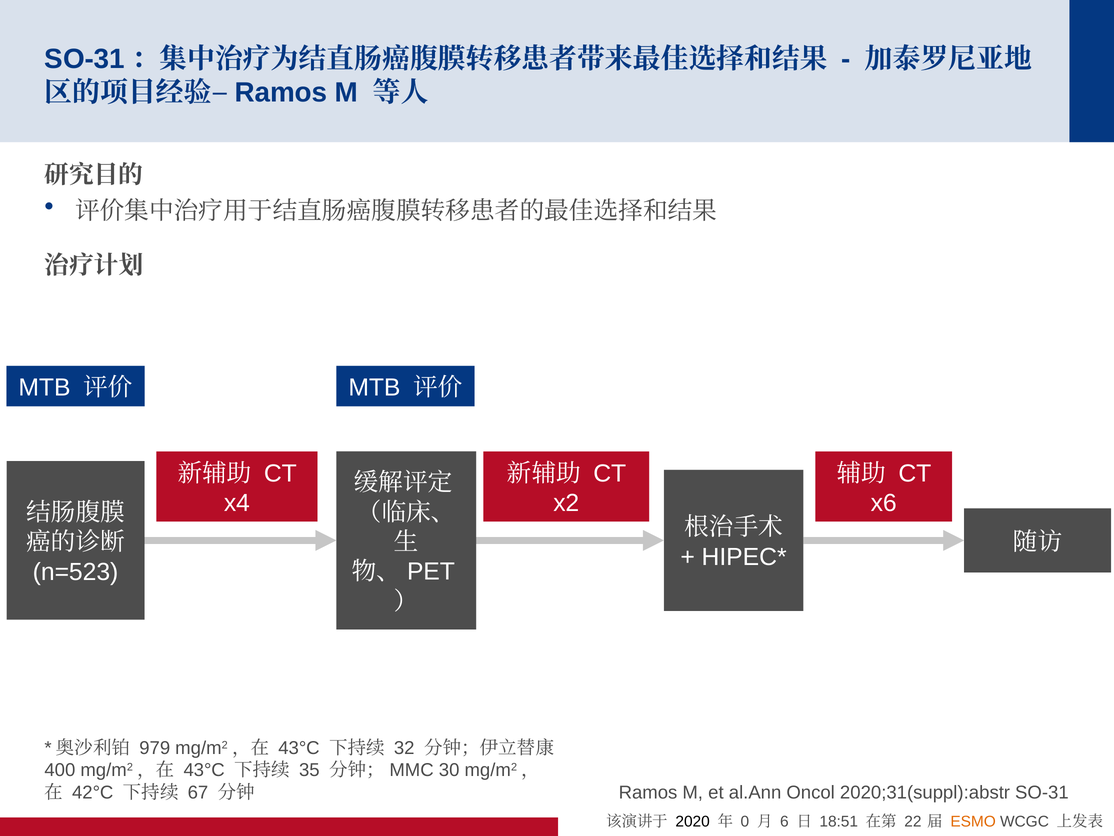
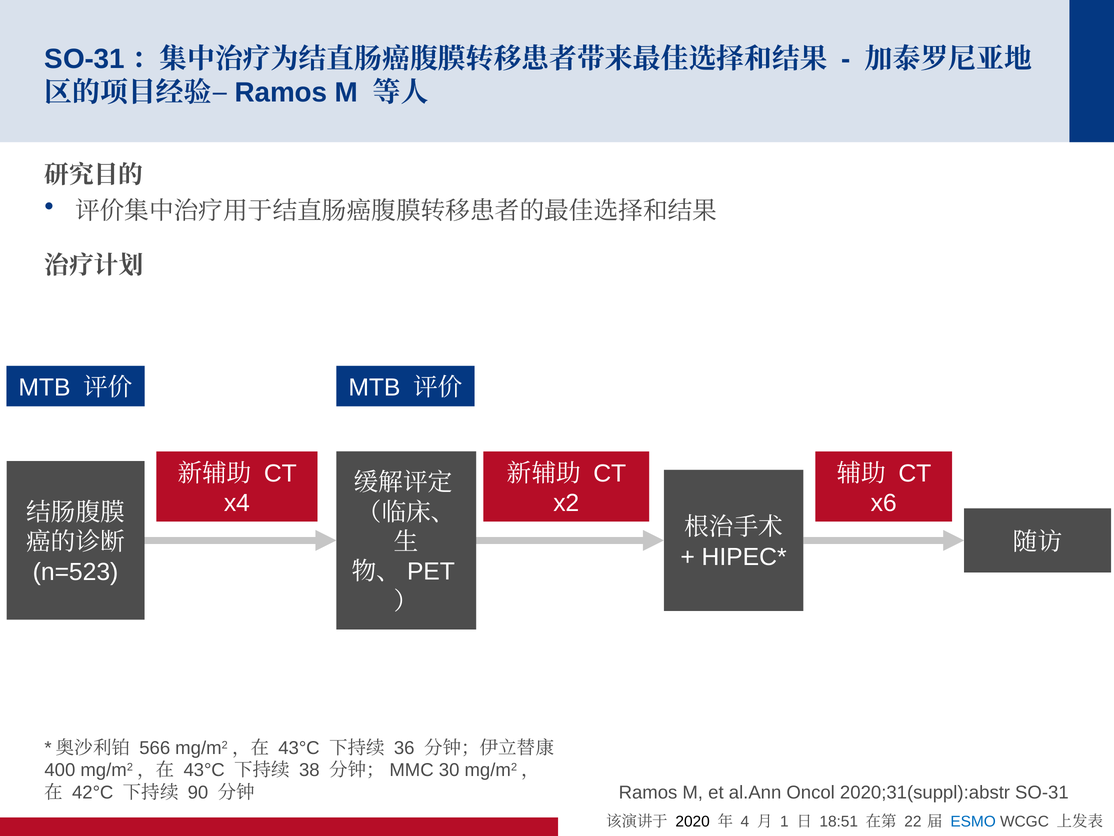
979: 979 -> 566 (155, 748)
32: 32 -> 36 (404, 748)
35: 35 -> 38 (309, 770)
67: 67 -> 90 (198, 792)
0: 0 -> 4 (745, 821)
6: 6 -> 1 (784, 821)
ESMO colour: orange -> blue (973, 821)
